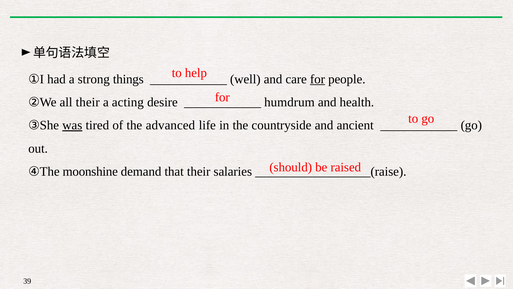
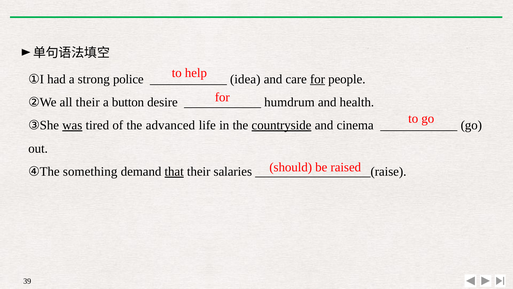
things: things -> police (128, 79)
well: well -> idea (245, 79)
acting: acting -> button (128, 102)
countryside underline: none -> present (281, 125)
ancient: ancient -> cinema (355, 125)
moonshine: moonshine -> something (90, 171)
that underline: none -> present (174, 171)
